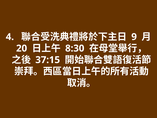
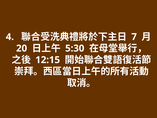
9: 9 -> 7 (134, 37)
8:30: 8:30 -> 5:30 (75, 48)
37:15: 37:15 -> 12:15 (48, 60)
